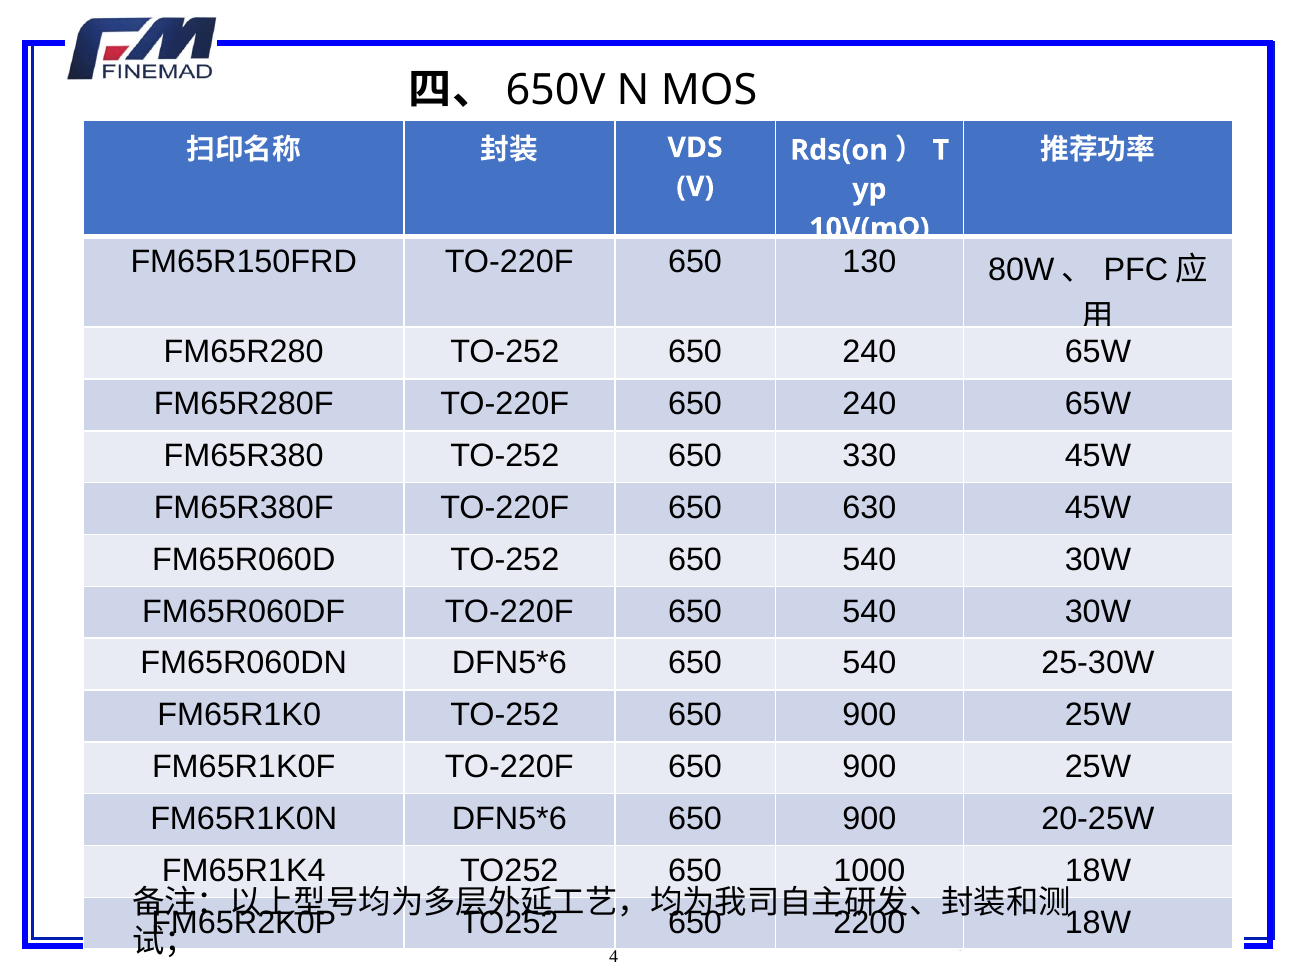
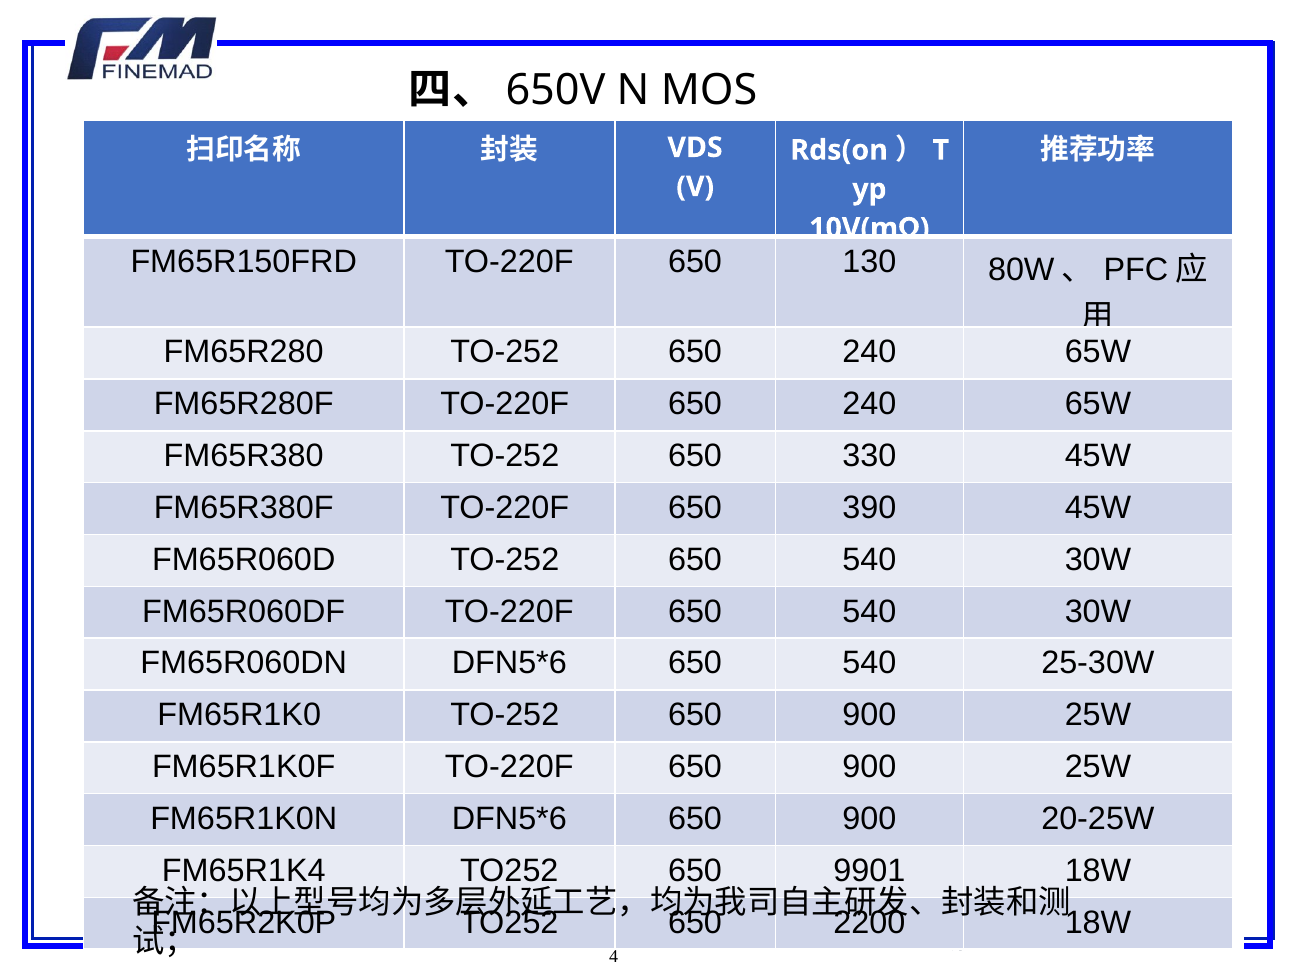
630: 630 -> 390 (869, 508)
1000: 1000 -> 9901 (869, 871)
